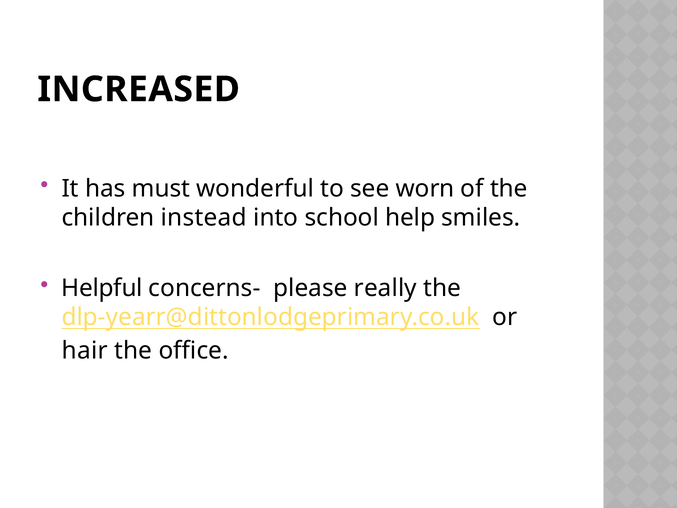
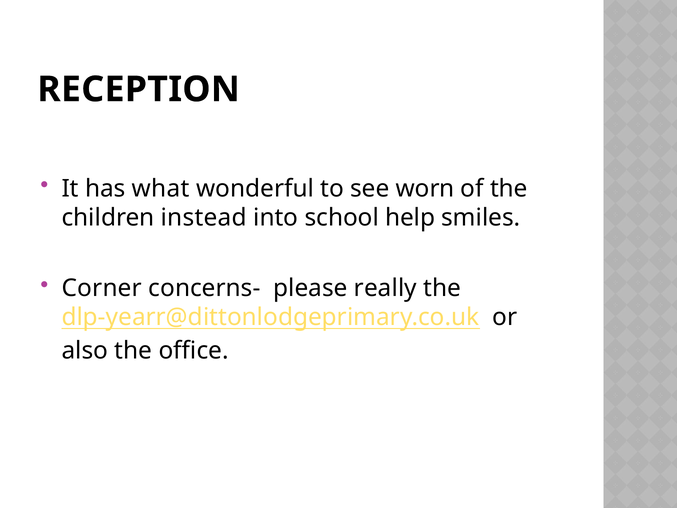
INCREASED: INCREASED -> RECEPTION (139, 89)
must: must -> what (161, 188)
Helpful: Helpful -> Corner (102, 288)
hair: hair -> also (85, 351)
